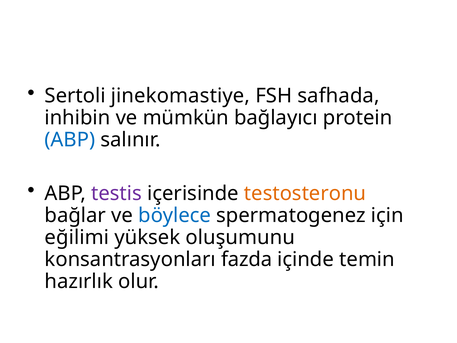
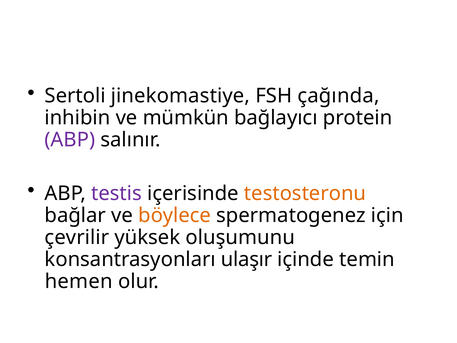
safhada: safhada -> çağında (338, 96)
ABP colour: blue -> purple (70, 140)
böylece colour: blue -> orange (175, 215)
eğilimi: eğilimi -> çevrilir (77, 237)
fazda: fazda -> ulaşır (247, 259)
hazırlık: hazırlık -> hemen (79, 281)
